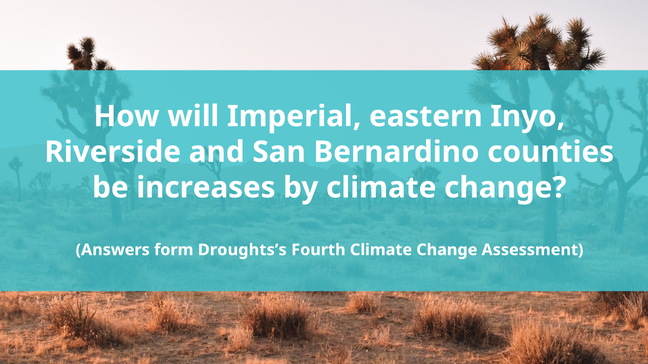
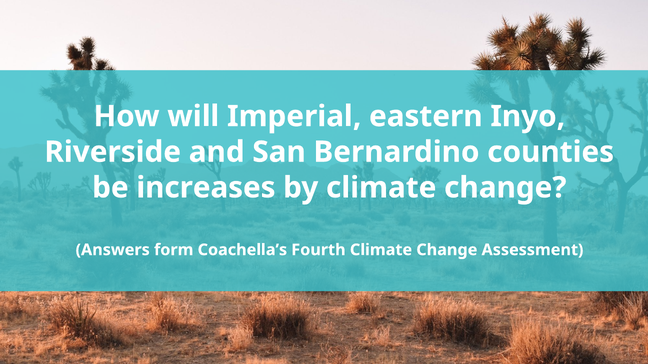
Droughts’s: Droughts’s -> Coachella’s (242, 250)
